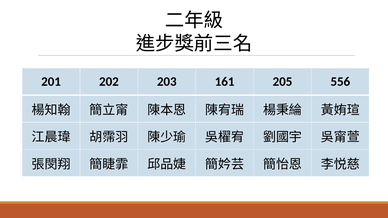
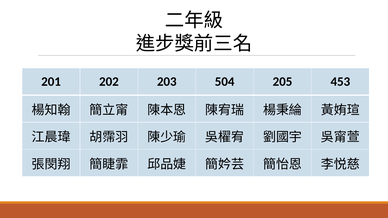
161: 161 -> 504 (225, 82)
556: 556 -> 453 (340, 82)
